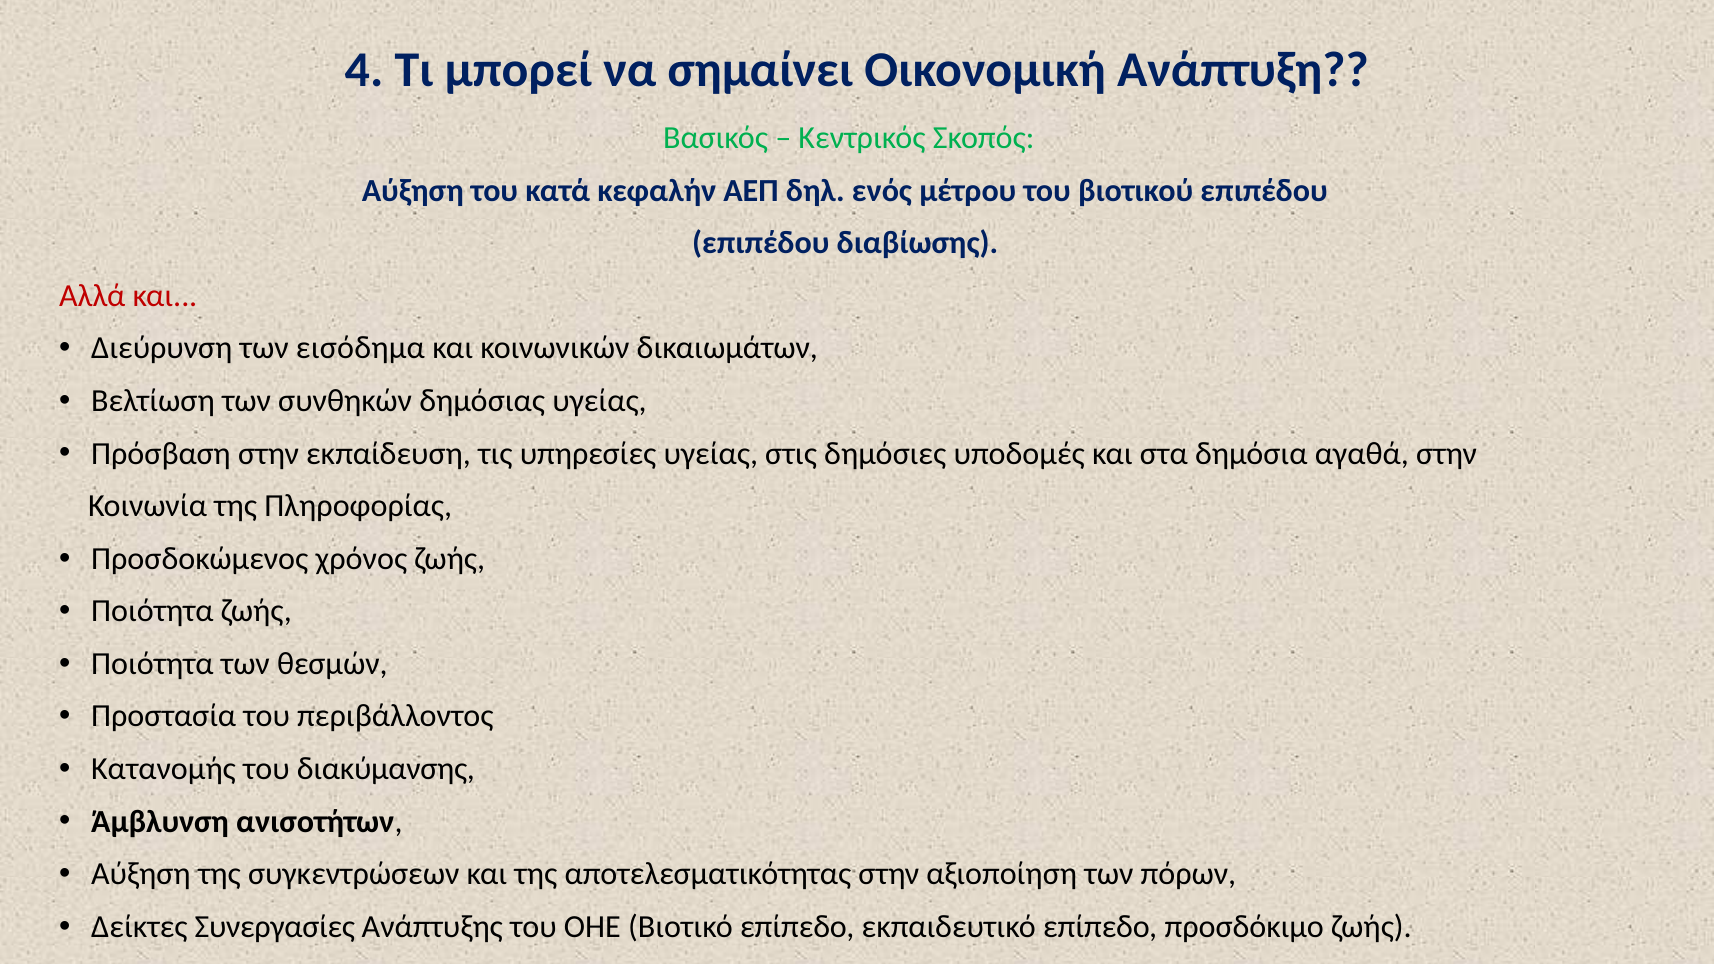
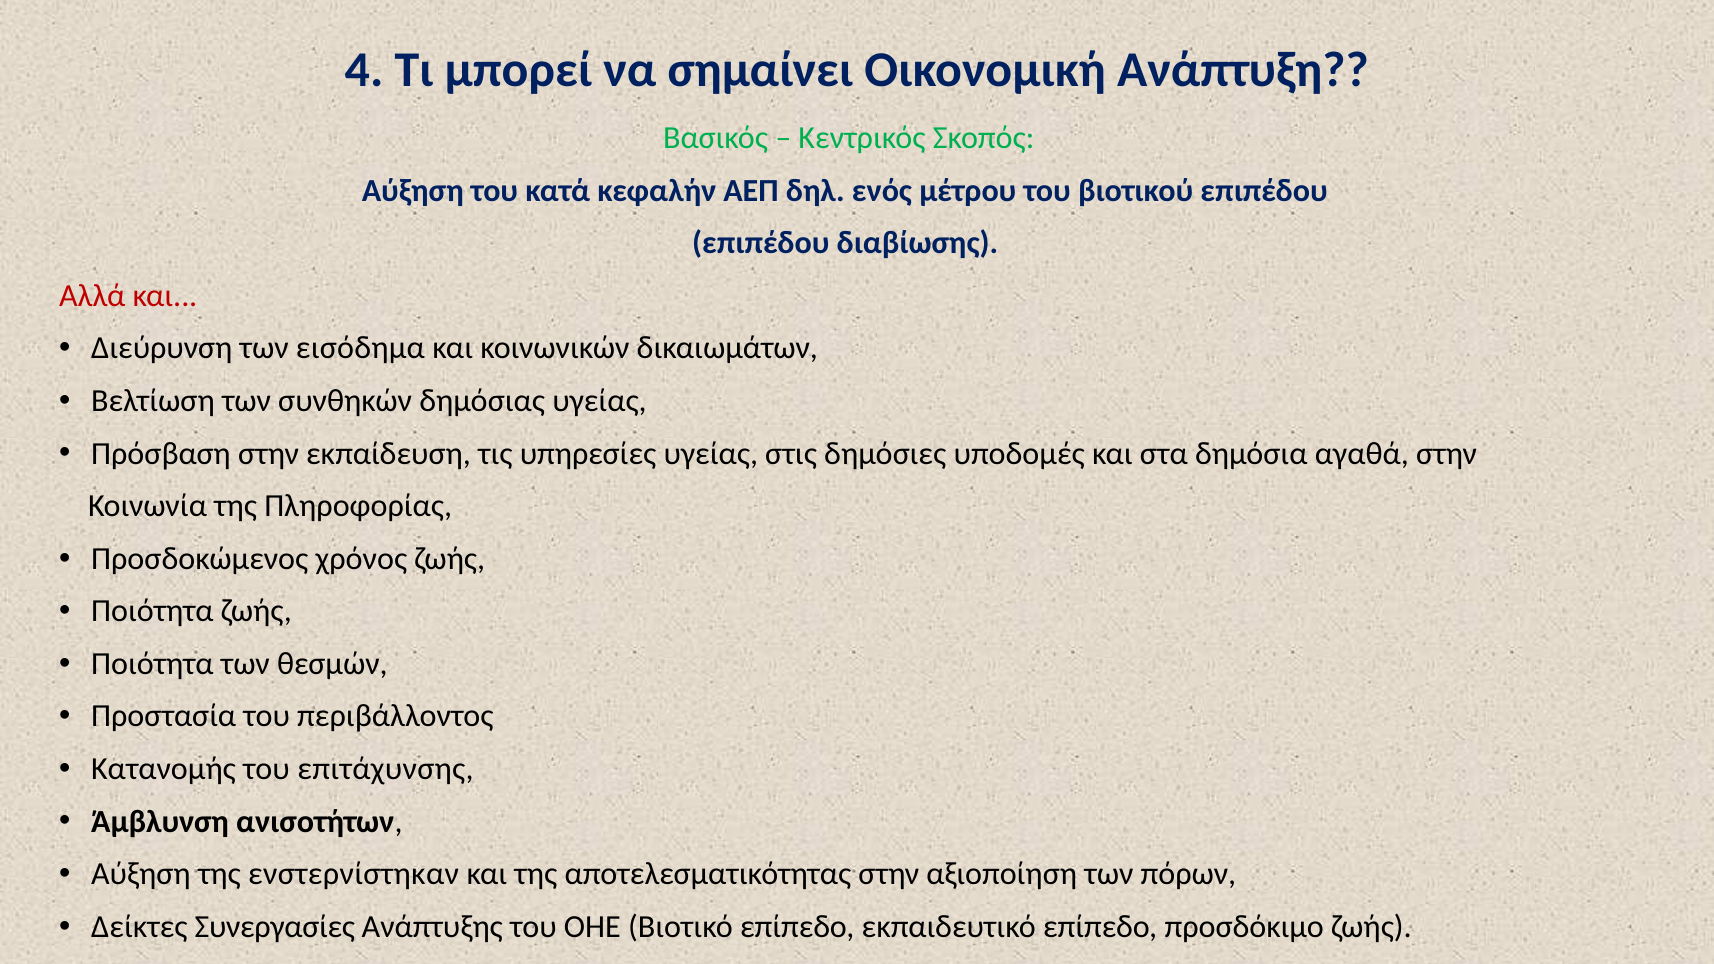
διακύμανσης: διακύμανσης -> επιτάχυνσης (386, 769)
συγκεντρώσεων: συγκεντρώσεων -> ενστερνίστηκαν (354, 874)
